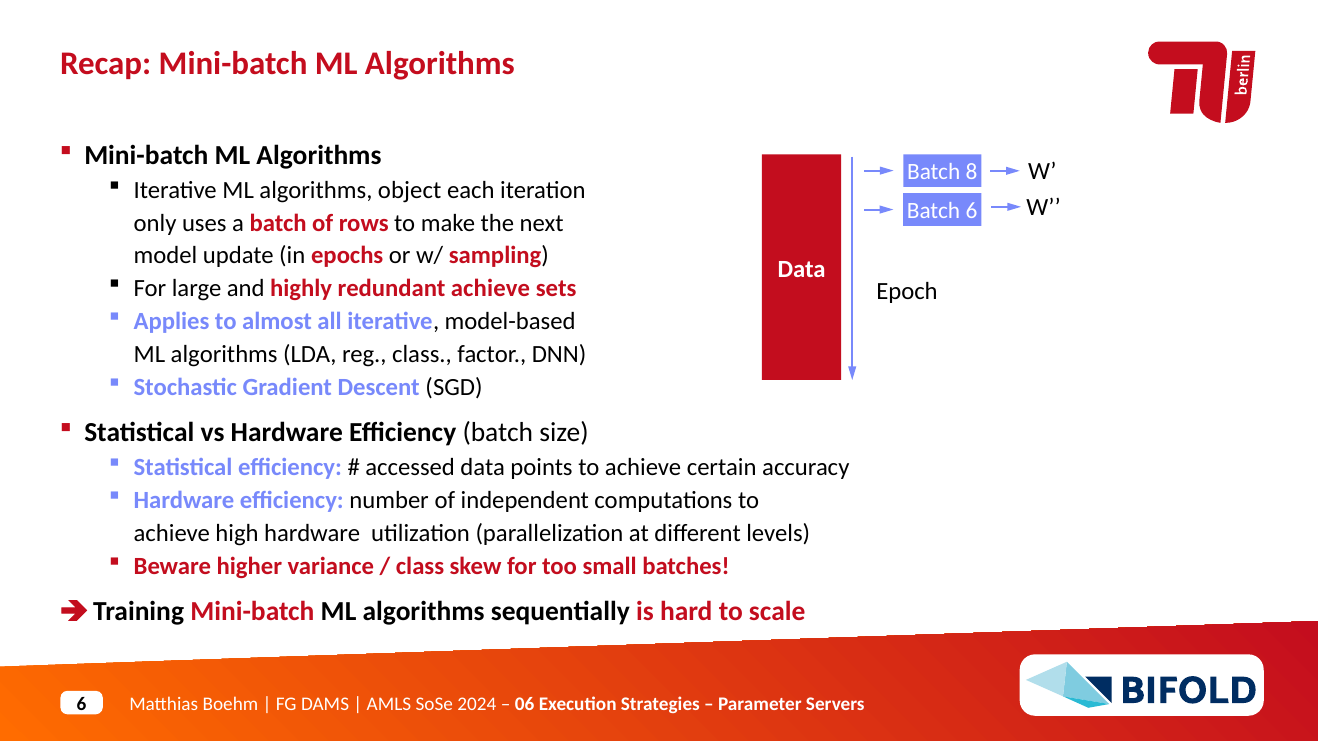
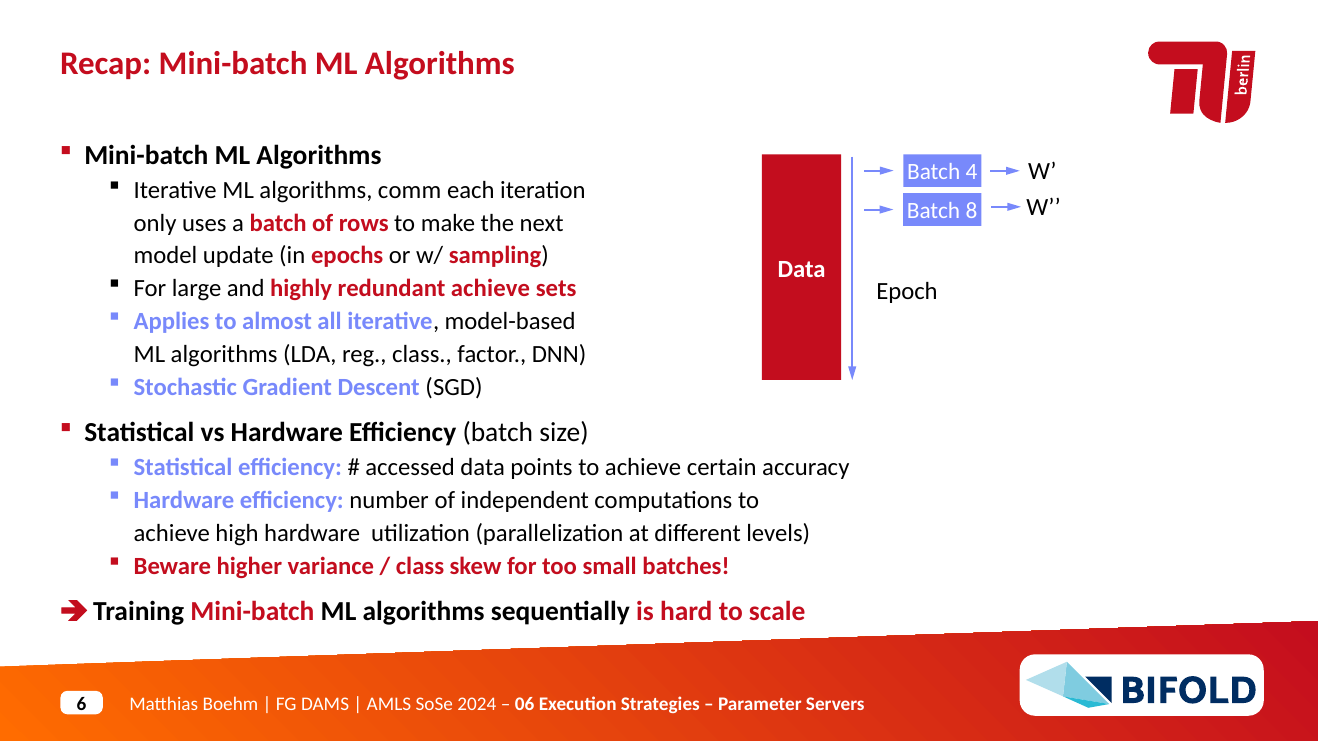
8: 8 -> 4 (972, 172)
object: object -> comm (410, 190)
Batch 6: 6 -> 8 (971, 211)
